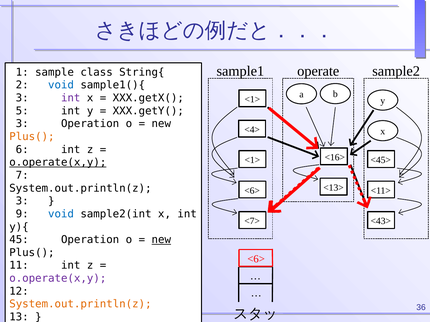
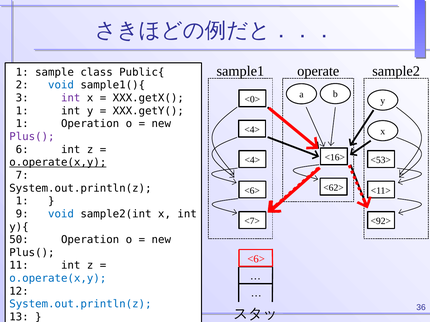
String{: String{ -> Public{ (142, 72)
<1>: <1> -> <0> (252, 100)
5: 5 -> 1 (22, 111)
3: 3 -> 1 (22, 124)
Plus( colour: orange -> purple (32, 137)
<1>: <1> -> <4> (252, 160)
<45>: <45> -> <53> (381, 160)
<13>: <13> -> <62> (334, 188)
3: 3 -> 1 (22, 201)
<43>: <43> -> <92> (381, 221)
45: 45 -> 50 (19, 240)
new underline: present -> none (161, 240)
o.operate(x,y colour: purple -> blue (58, 279)
System.out.println(z colour: orange -> blue (80, 305)
